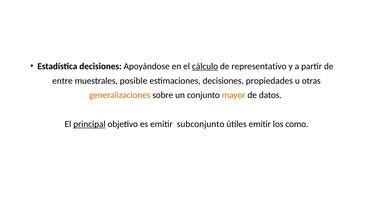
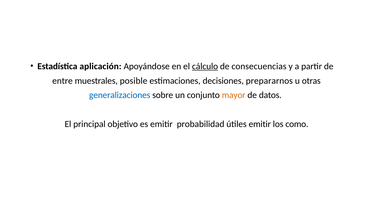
Estadística decisiones: decisiones -> aplicación (100, 66)
representativo: representativo -> consecuencias (259, 66)
propiedades: propiedades -> prepararnos (269, 81)
generalizaciones colour: orange -> blue (120, 95)
principal underline: present -> none (89, 124)
subconjunto: subconjunto -> probabilidad (201, 124)
